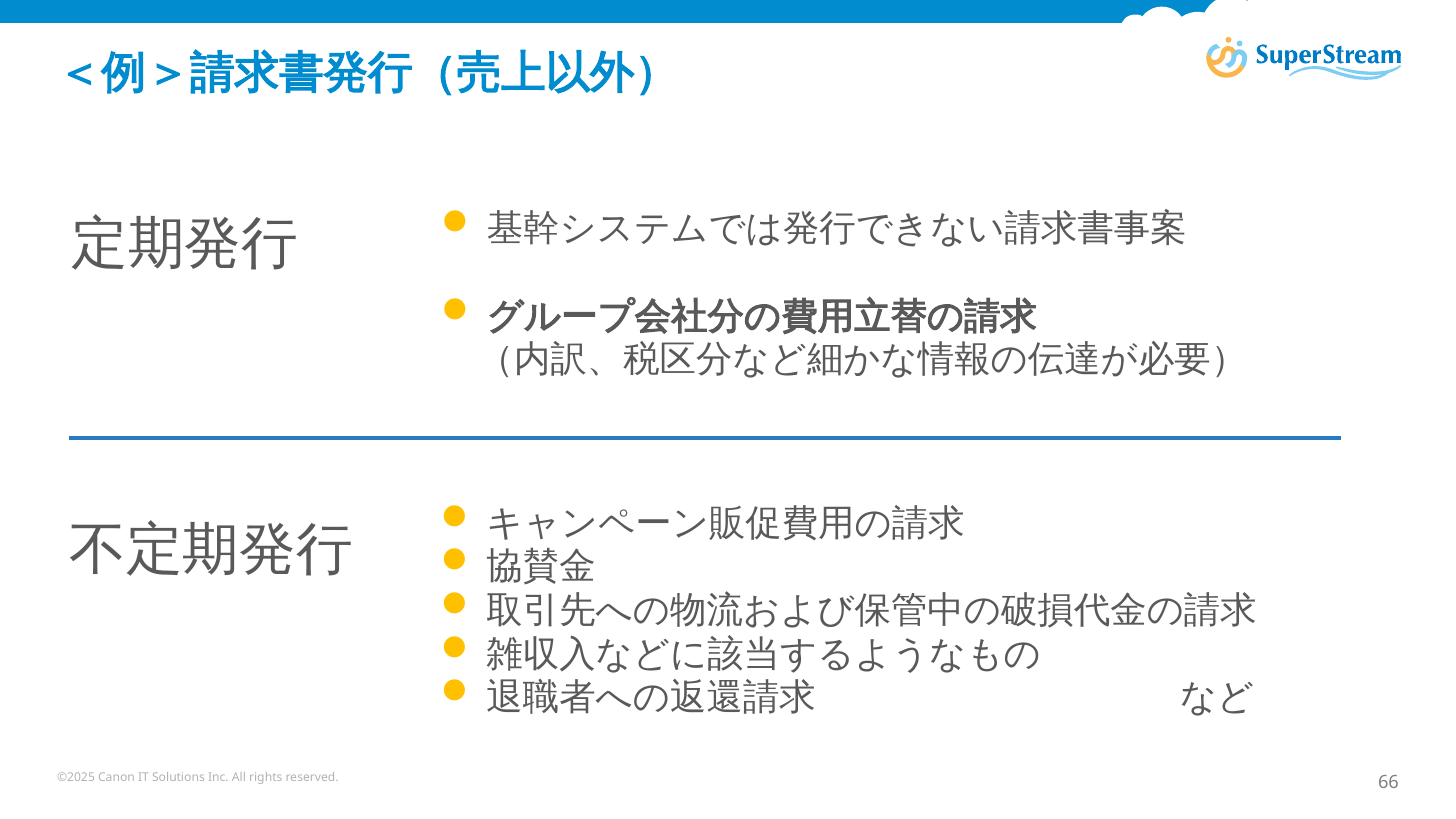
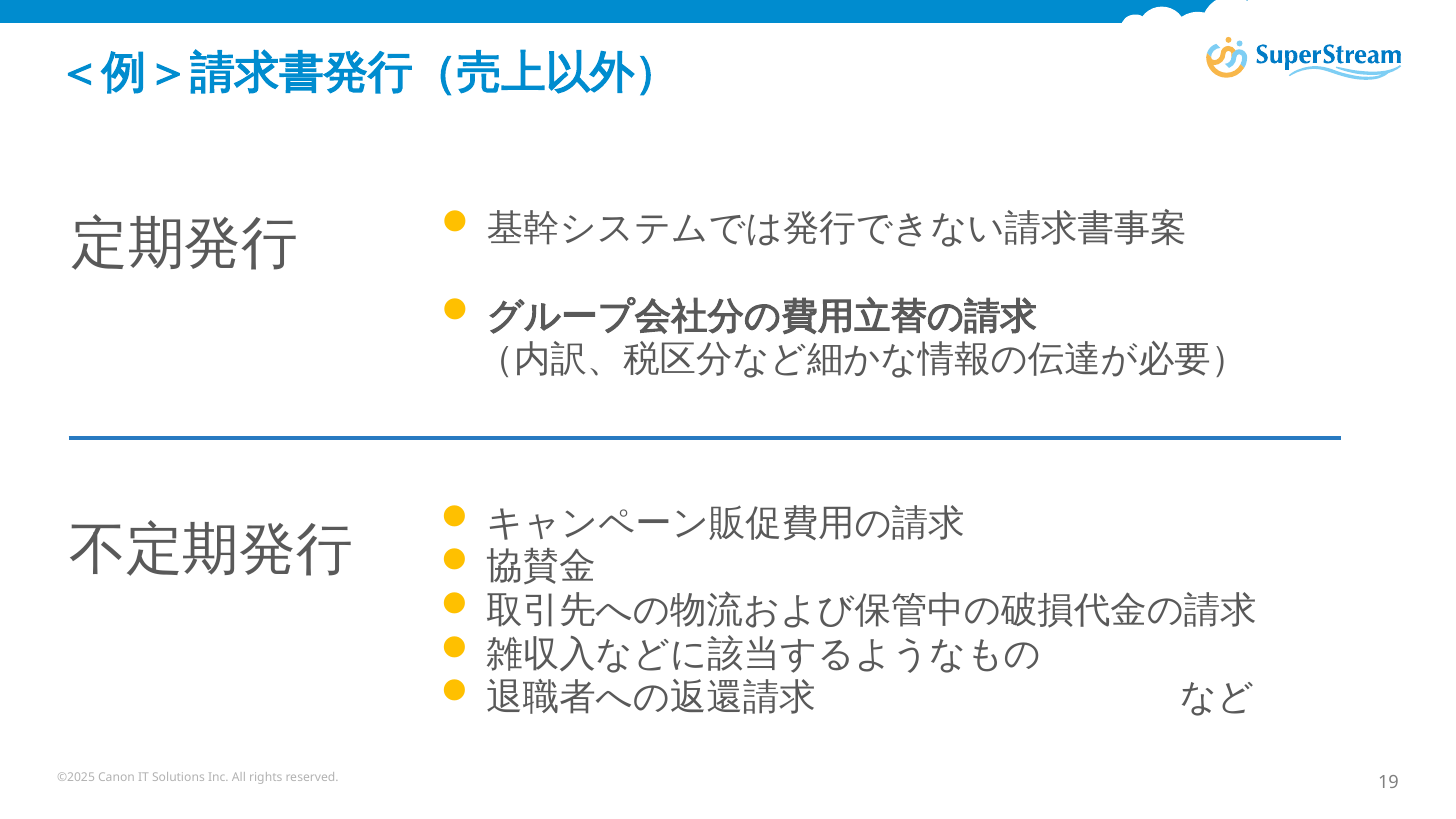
66: 66 -> 19 (1388, 783)
